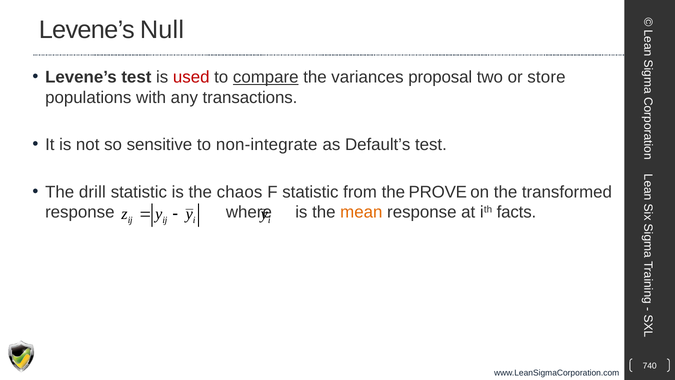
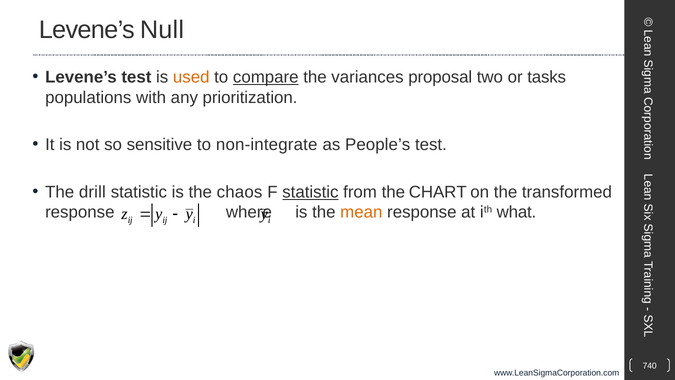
used colour: red -> orange (191, 77)
store: store -> tasks (547, 77)
transactions: transactions -> prioritization (250, 97)
Default’s: Default’s -> People’s (378, 145)
statistic underline: none -> present (310, 192)
PROVE: PROVE -> CHART (438, 192)
facts: facts -> what (516, 212)
